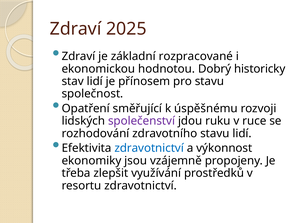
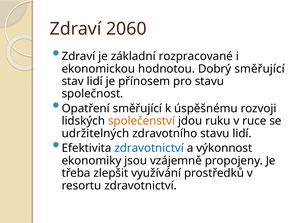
2025: 2025 -> 2060 (126, 29)
Dobrý historicky: historicky -> směřující (260, 69)
společenství colour: purple -> orange (142, 121)
rozhodování: rozhodování -> udržitelných (95, 134)
